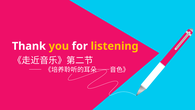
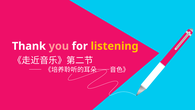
you colour: yellow -> pink (59, 46)
